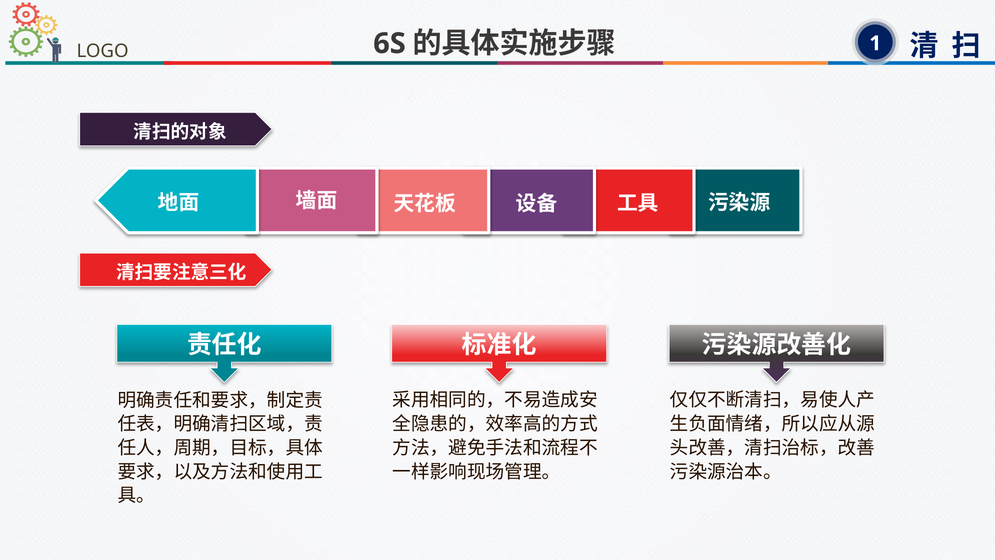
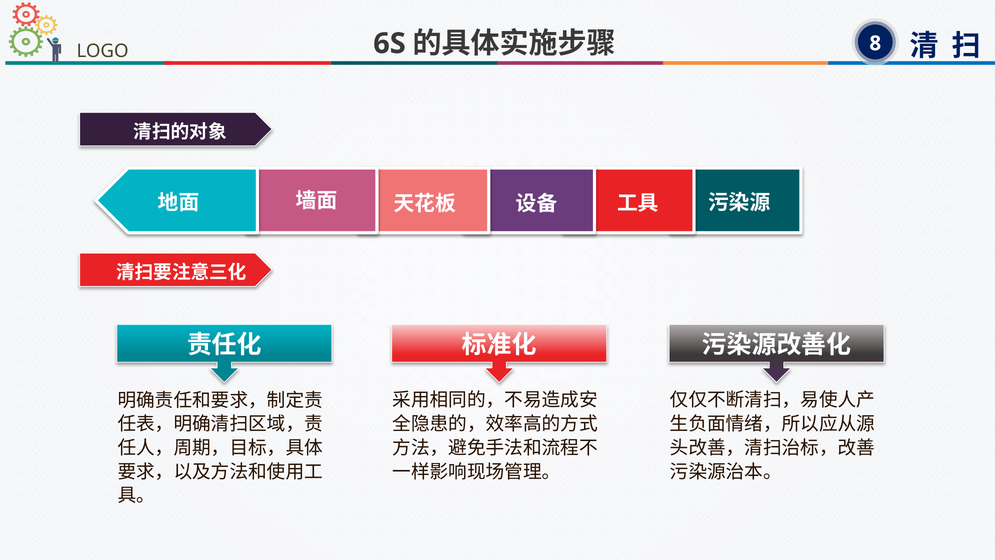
1: 1 -> 8 (875, 43)
